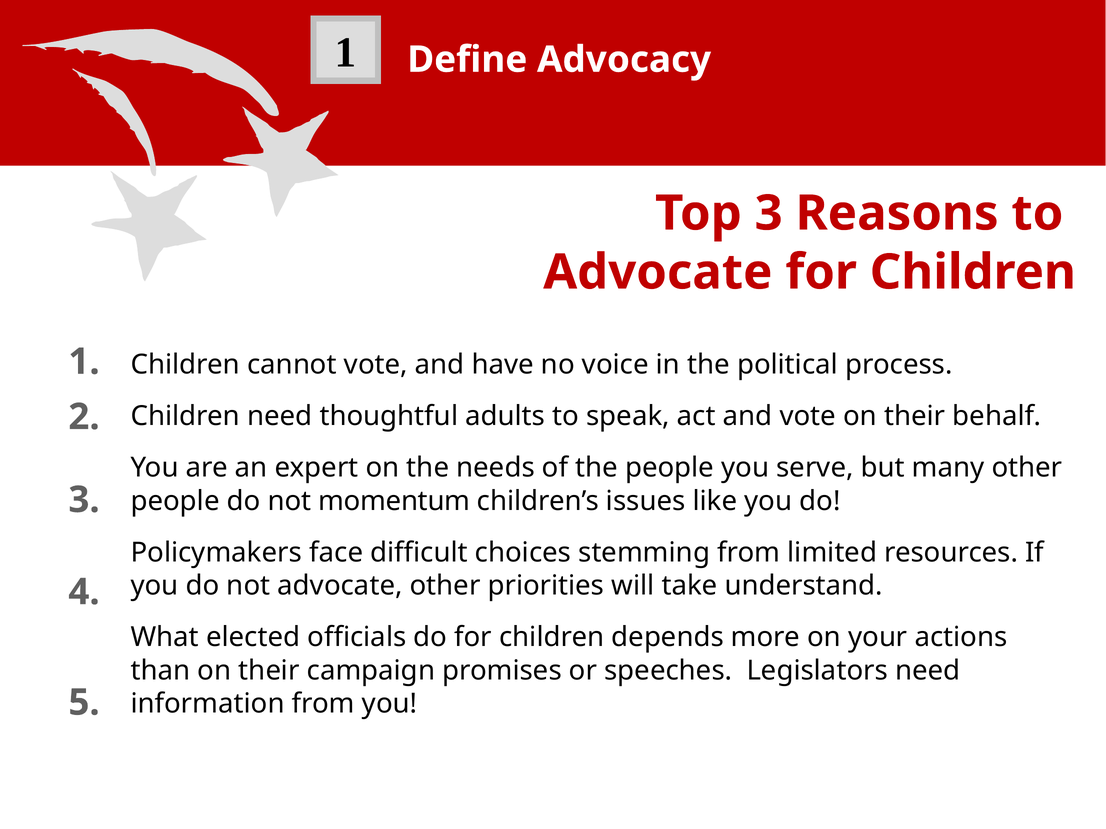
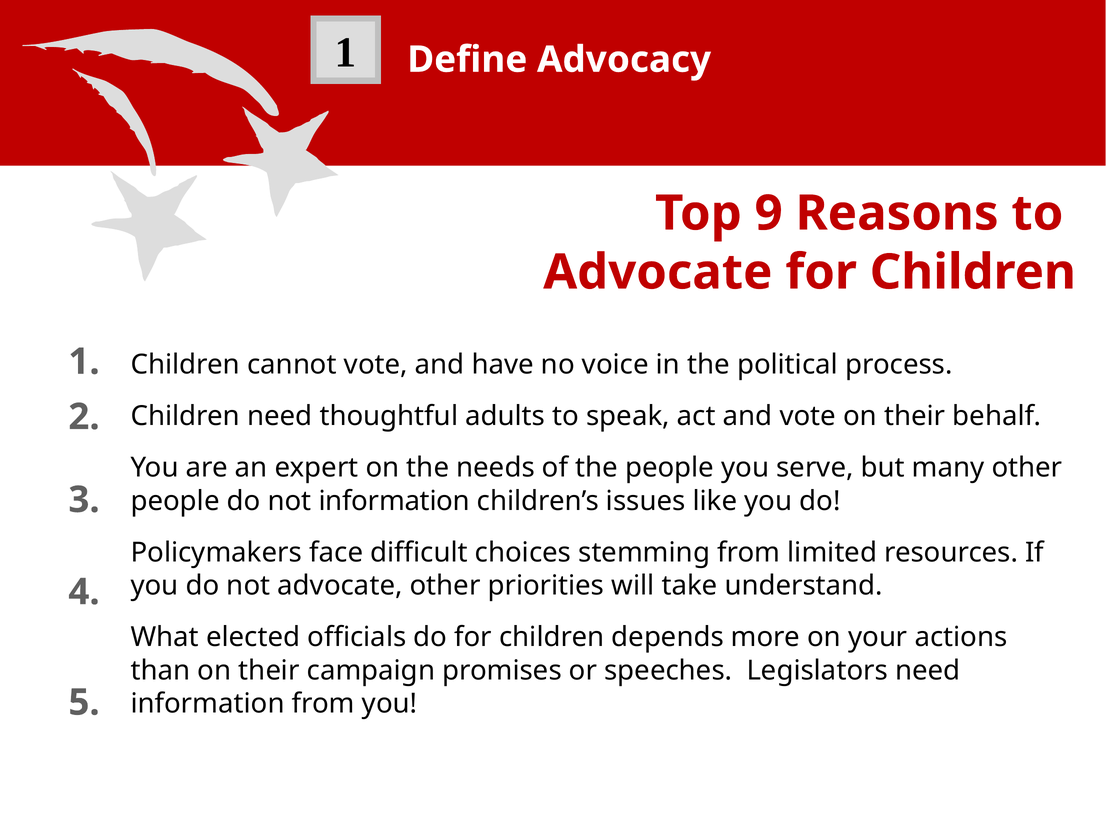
Top 3: 3 -> 9 (769, 214)
not momentum: momentum -> information (394, 501)
